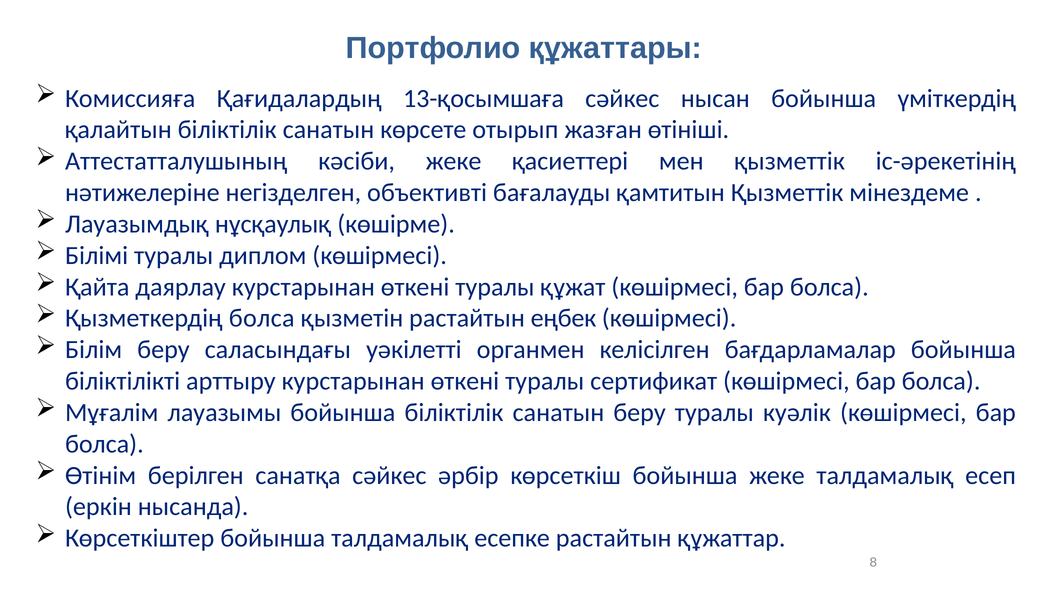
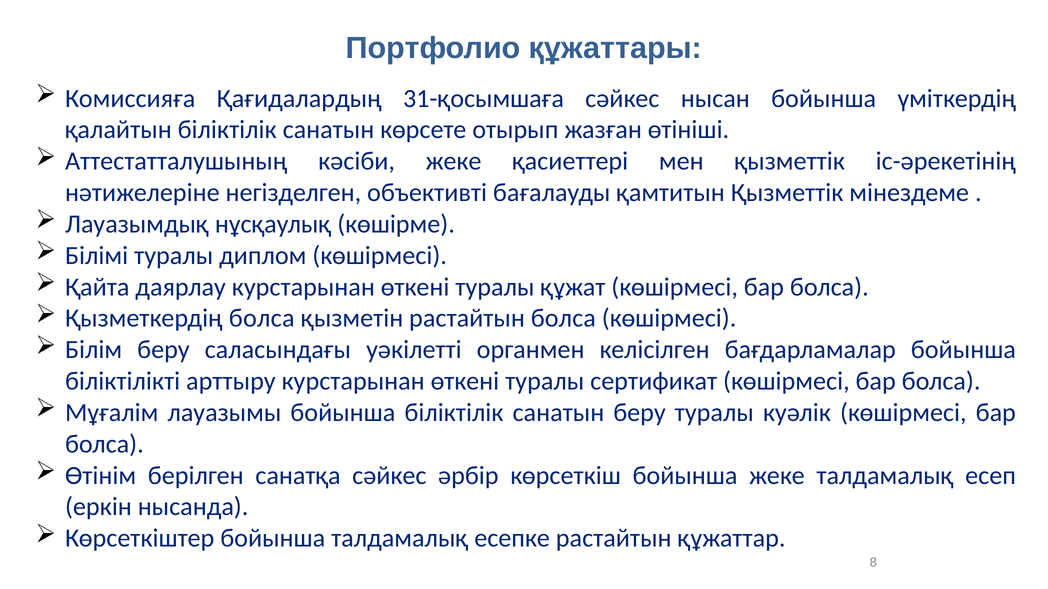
13-қосымшаға: 13-қосымшаға -> 31-қосымшаға (483, 99)
растайтын еңбек: еңбек -> болса (563, 319)
